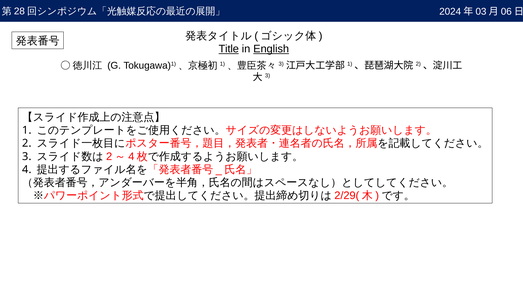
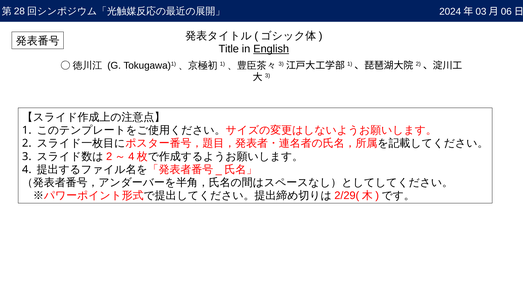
Title underline: present -> none (229, 49)
